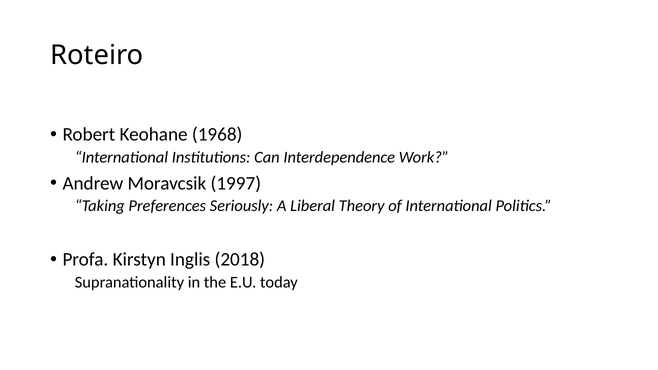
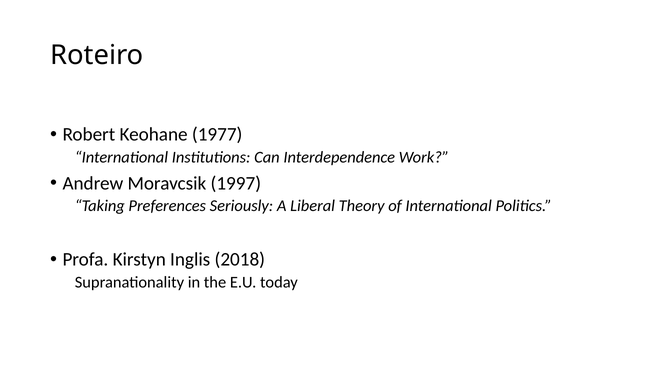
1968: 1968 -> 1977 (217, 135)
